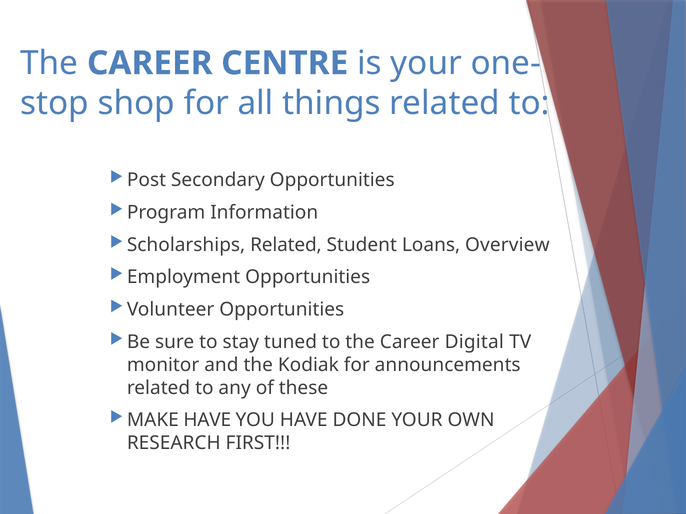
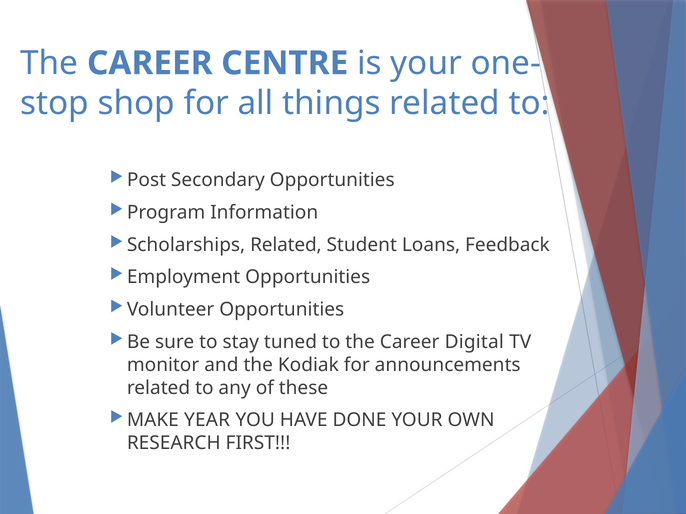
Overview: Overview -> Feedback (507, 245)
MAKE HAVE: HAVE -> YEAR (207, 421)
